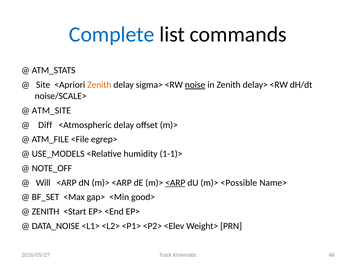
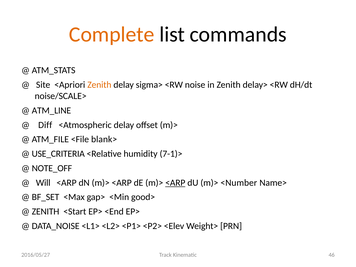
Complete colour: blue -> orange (112, 34)
noise underline: present -> none (195, 85)
ATM_SITE: ATM_SITE -> ATM_LINE (51, 111)
egrep>: egrep> -> blank> (104, 139)
USE_MODELS: USE_MODELS -> USE_CRITERIA (58, 154)
1-1)>: 1-1)> -> 7-1)> (171, 154)
<Possible: <Possible -> <Number (239, 183)
